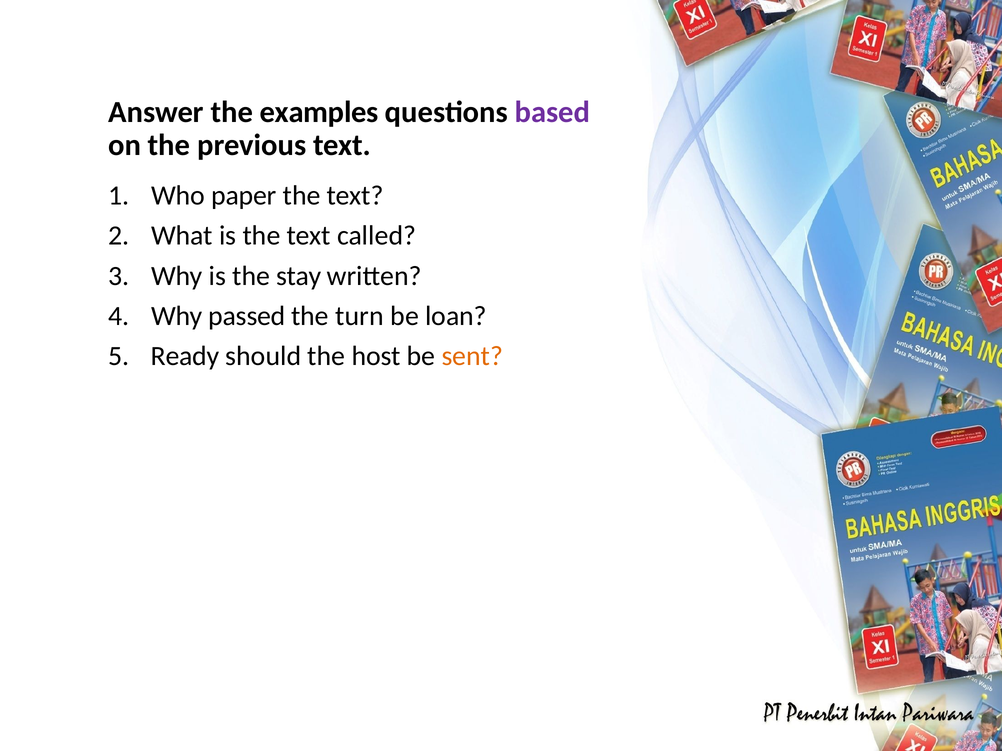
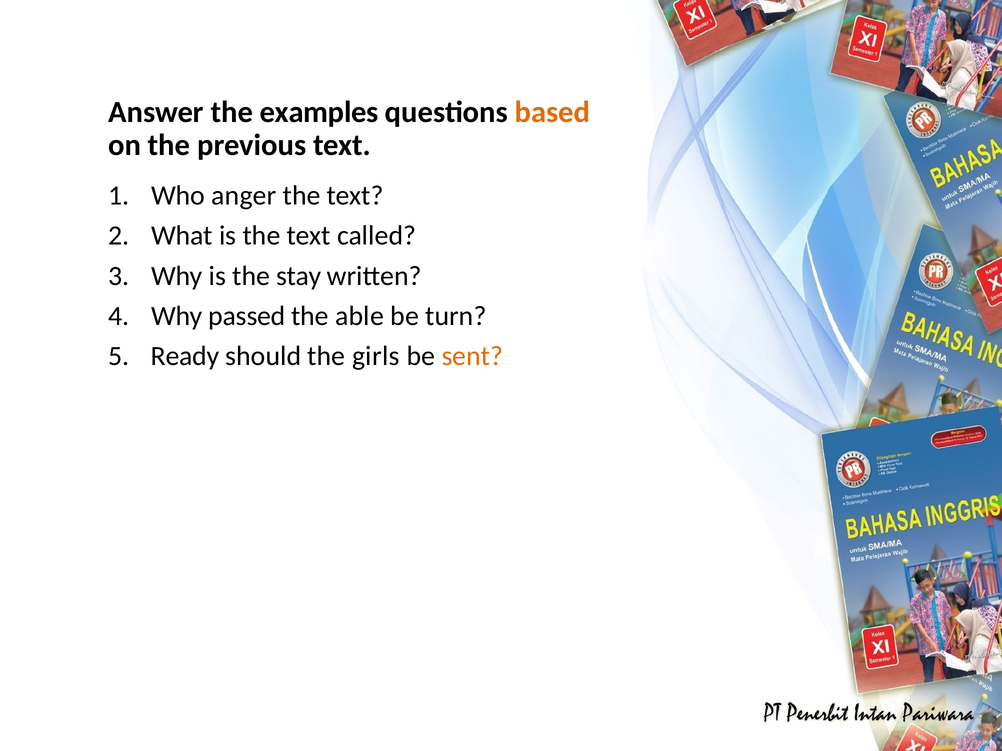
based colour: purple -> orange (553, 112)
paper: paper -> anger (244, 196)
turn: turn -> able (360, 316)
loan: loan -> turn (456, 316)
host: host -> girls (376, 356)
